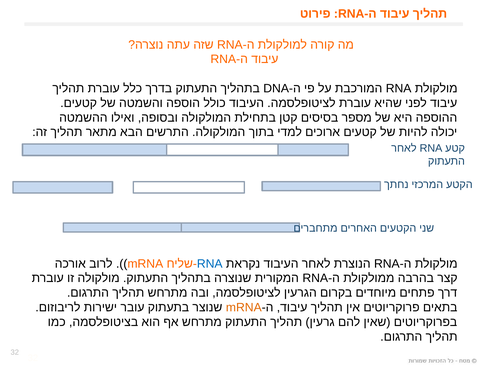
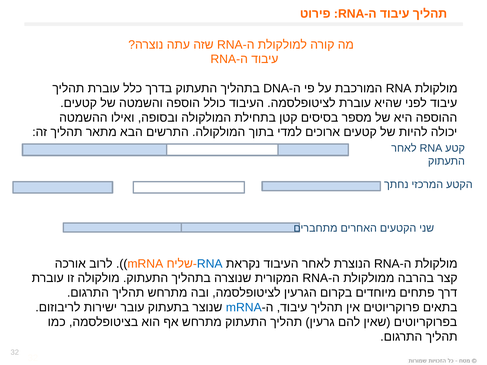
mRNA colour: orange -> blue (244, 308)
